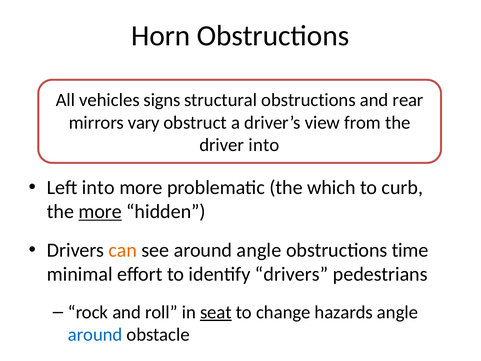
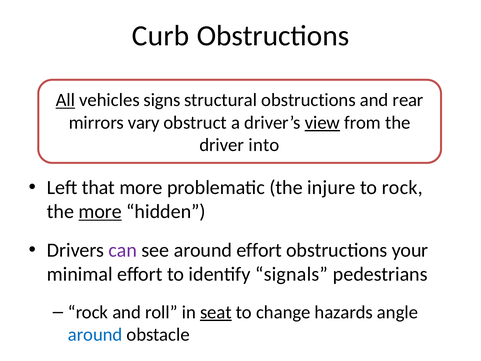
Horn: Horn -> Curb (161, 36)
All underline: none -> present (65, 100)
view underline: none -> present (322, 123)
Left into: into -> that (98, 187)
which: which -> injure (331, 187)
to curb: curb -> rock (402, 187)
can colour: orange -> purple (123, 250)
around angle: angle -> effort (259, 250)
time: time -> your (410, 250)
identify drivers: drivers -> signals (292, 274)
